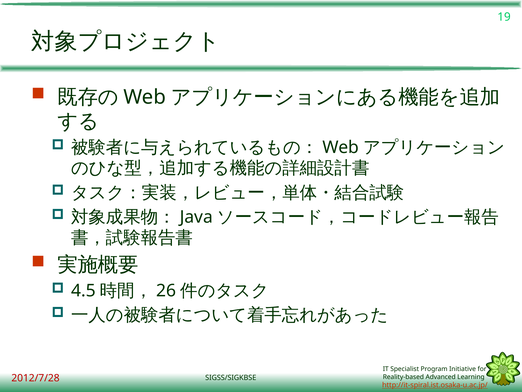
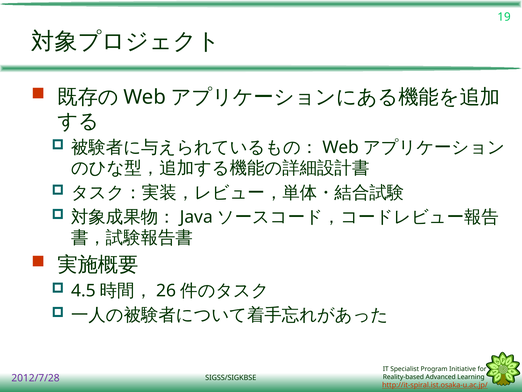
2012/7/28 colour: red -> purple (35, 378)
